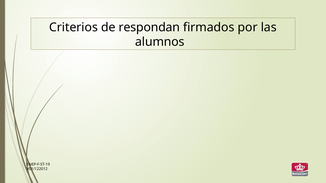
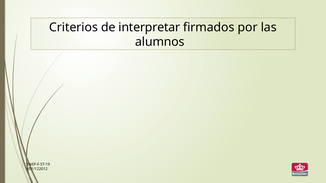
respondan: respondan -> interpretar (149, 27)
